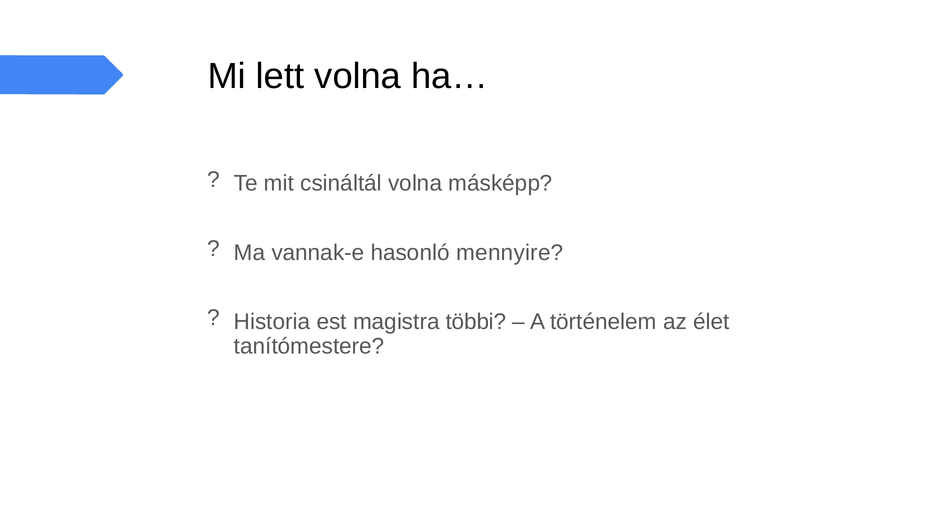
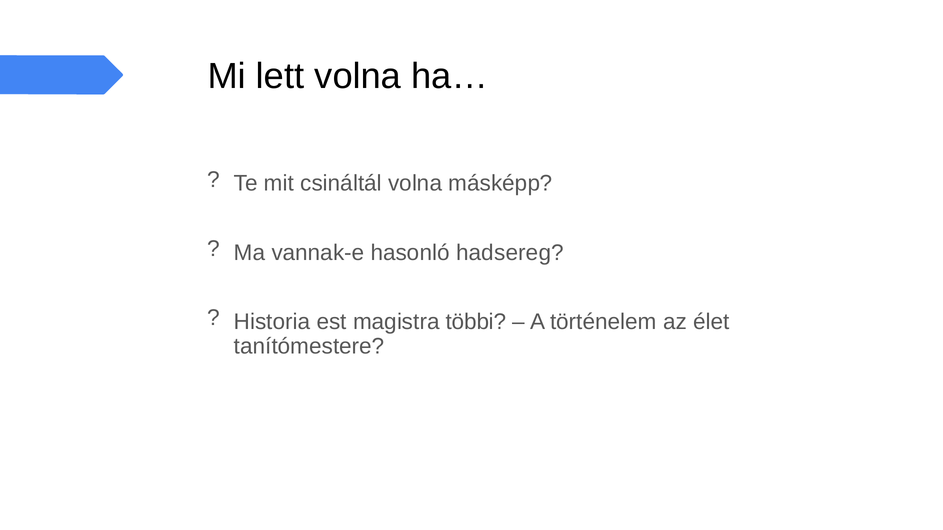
mennyire: mennyire -> hadsereg (510, 253)
